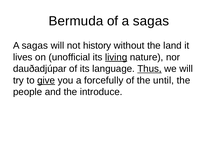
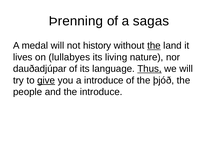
Bermuda: Bermuda -> Þrenning (76, 21)
sagas: sagas -> medal (35, 46)
the underline: none -> present (154, 46)
unofficial: unofficial -> lullabyes (69, 57)
living underline: present -> none (116, 57)
a forcefully: forcefully -> introduce (104, 81)
until: until -> þjóð (164, 81)
